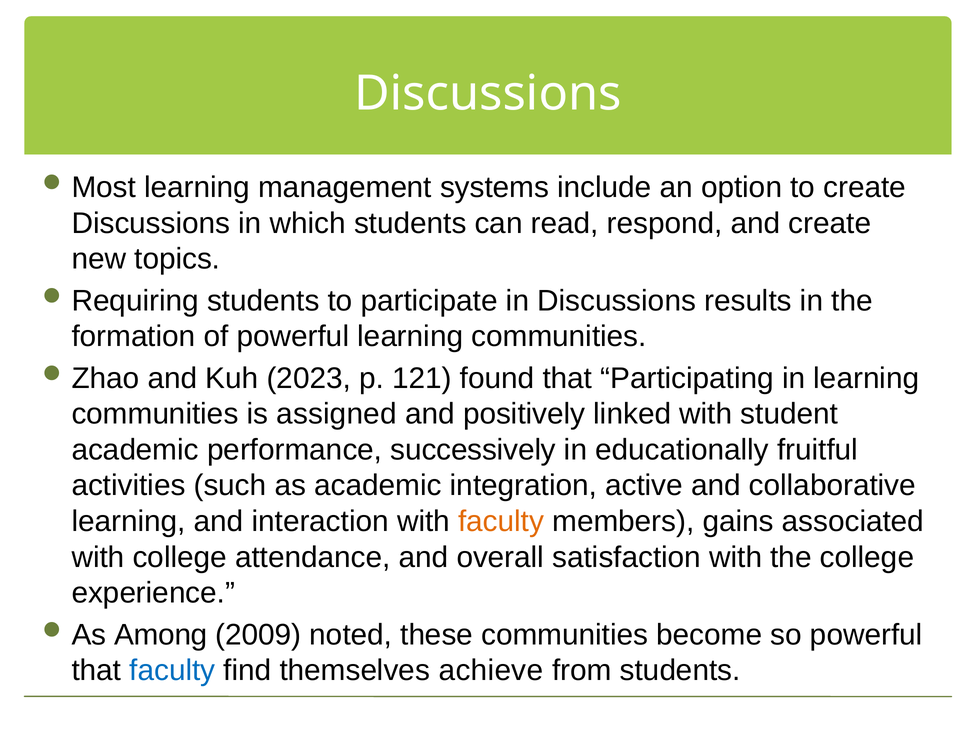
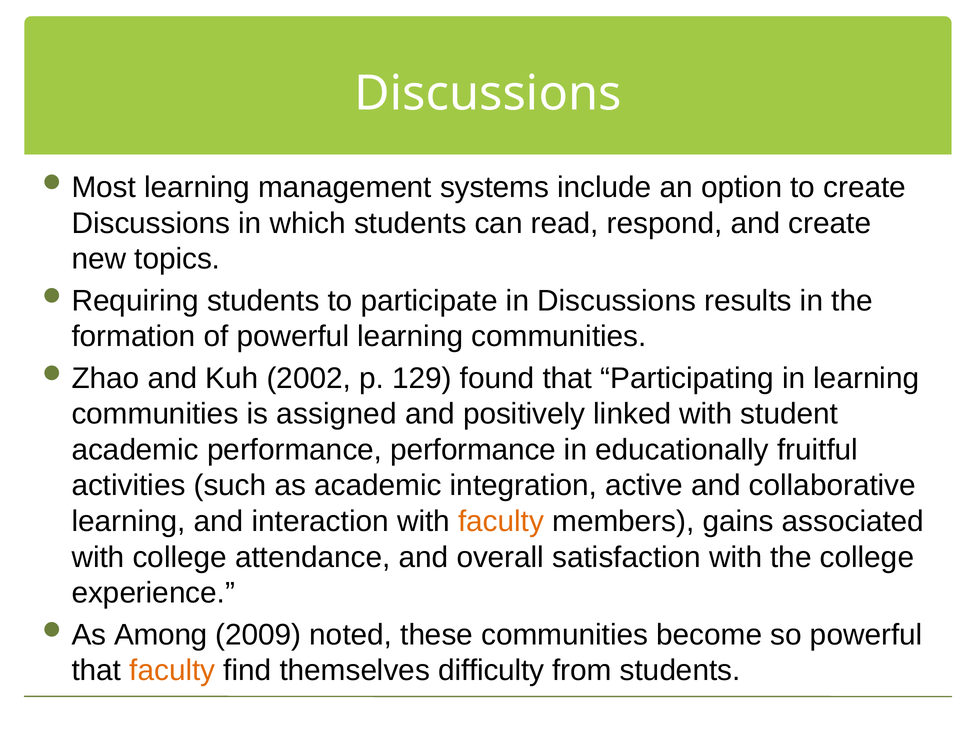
2023: 2023 -> 2002 (309, 378)
121: 121 -> 129 (422, 378)
performance successively: successively -> performance (473, 450)
faculty colour: blue -> orange (172, 670)
achieve: achieve -> difficulty (491, 670)
